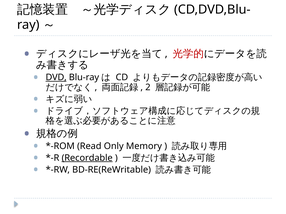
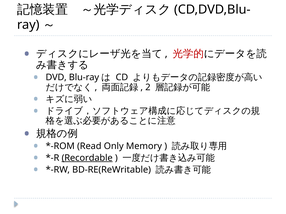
DVD underline: present -> none (56, 78)
